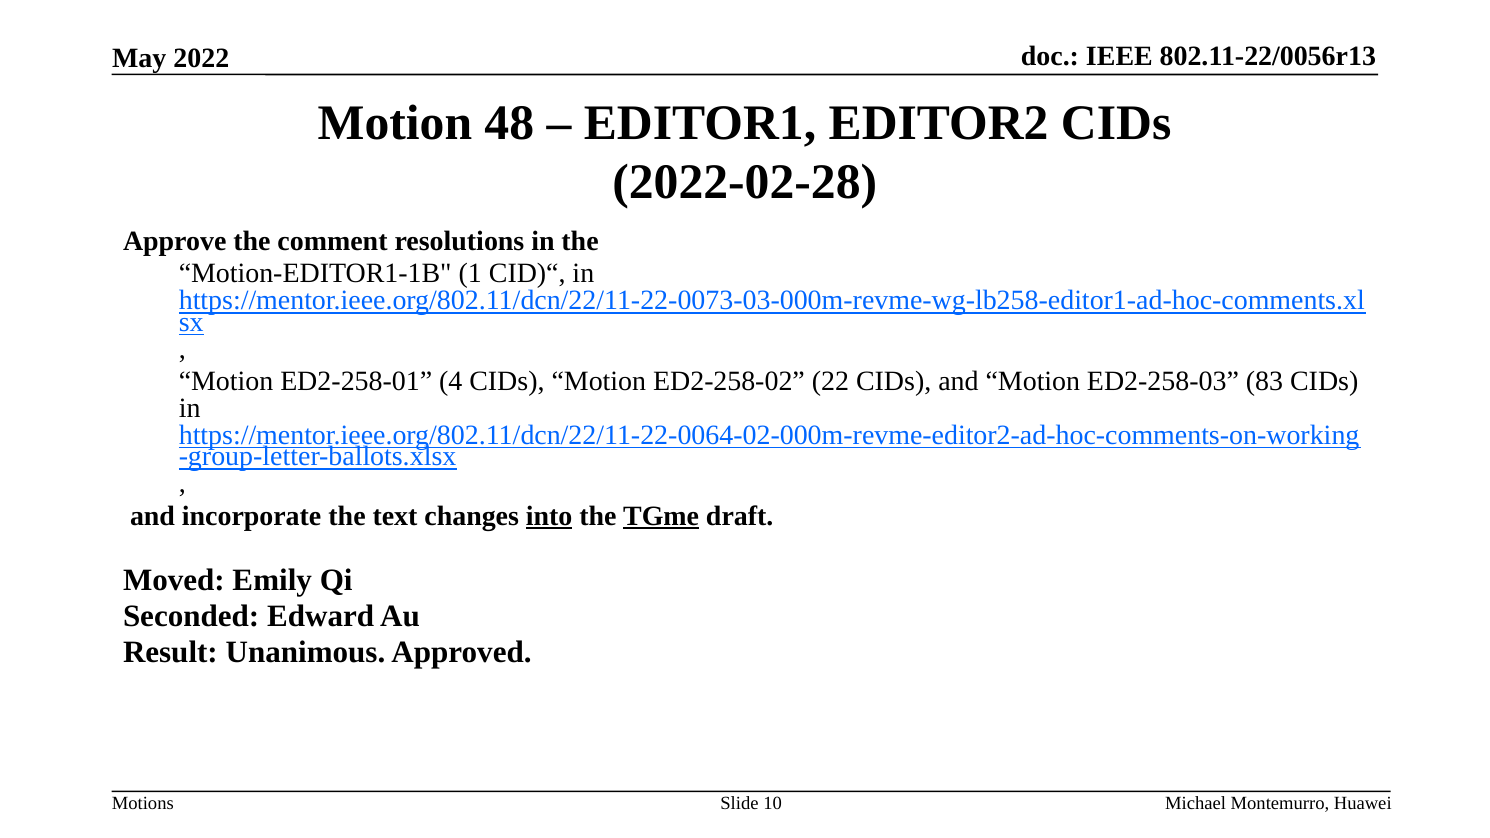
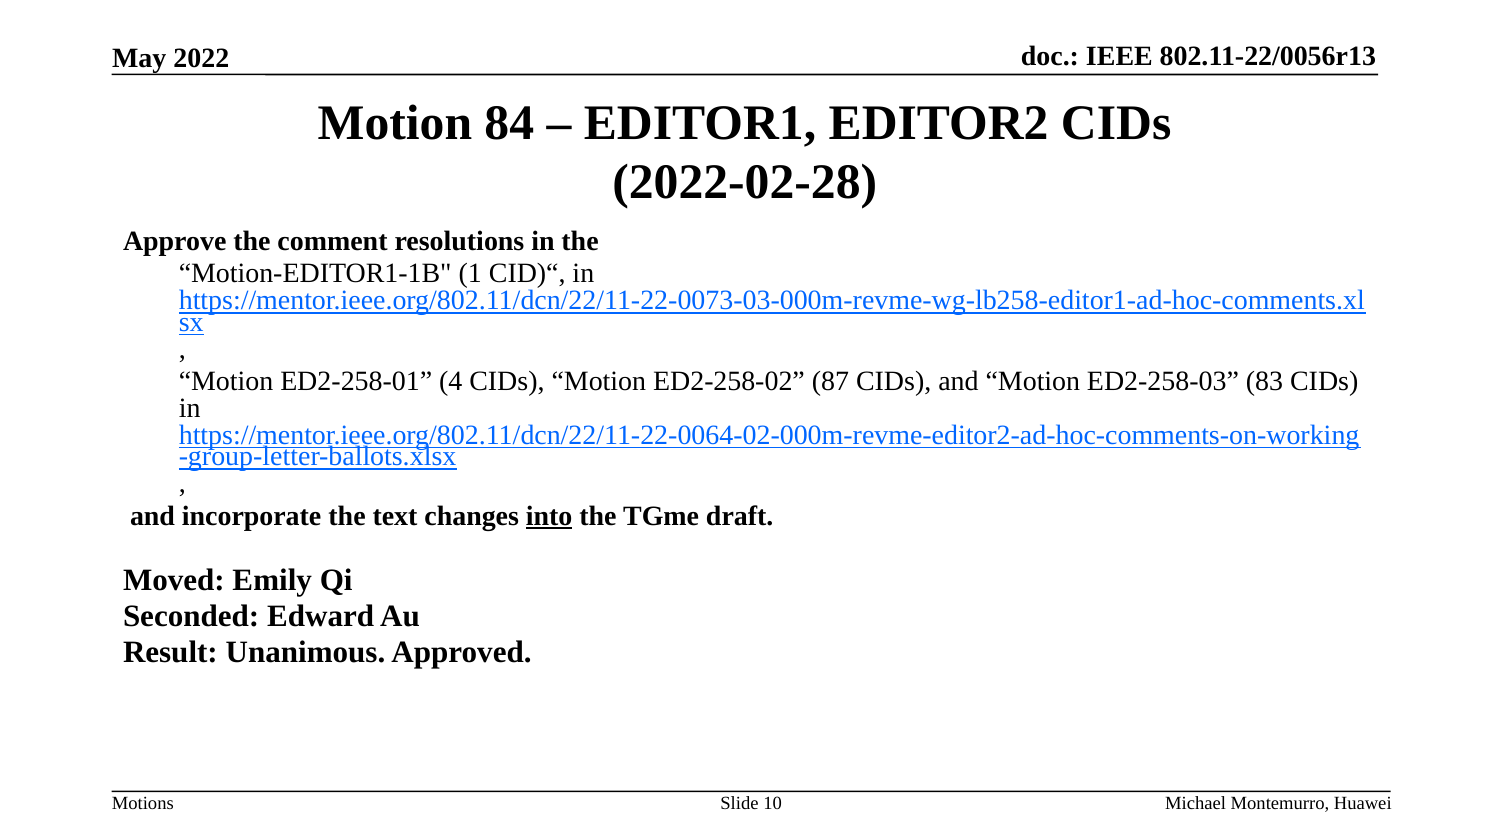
48: 48 -> 84 (509, 123)
22: 22 -> 87 (830, 381)
TGme underline: present -> none (661, 516)
